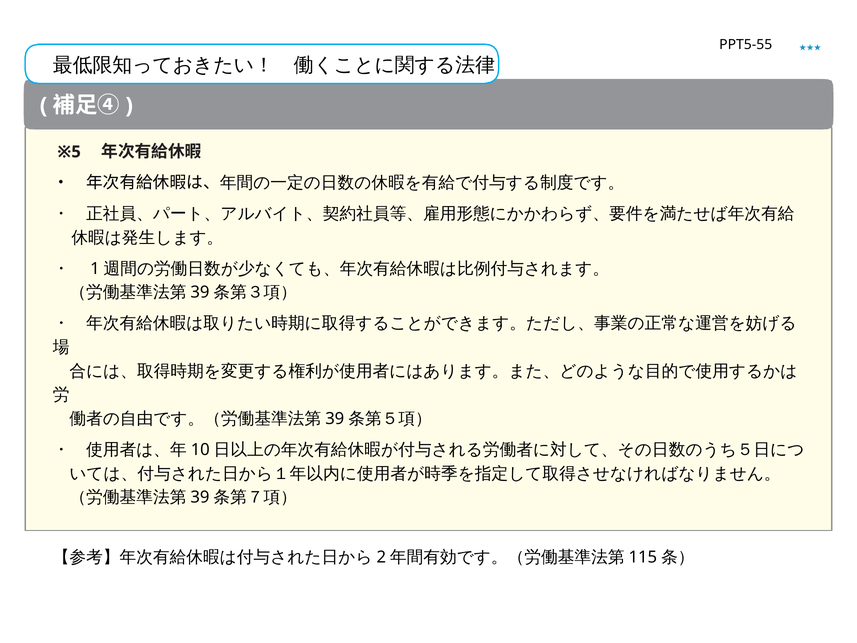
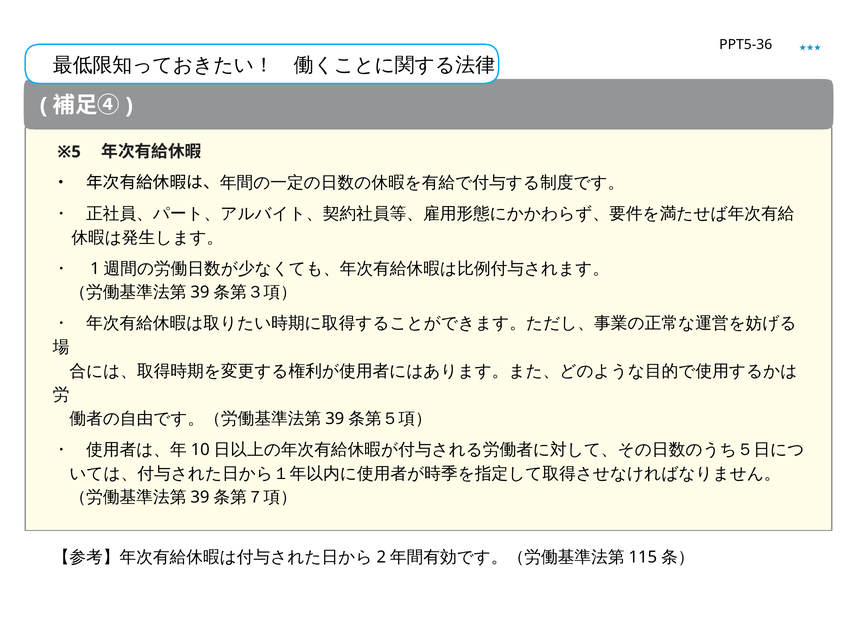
PPT5-55: PPT5-55 -> PPT5-36 (746, 45)
